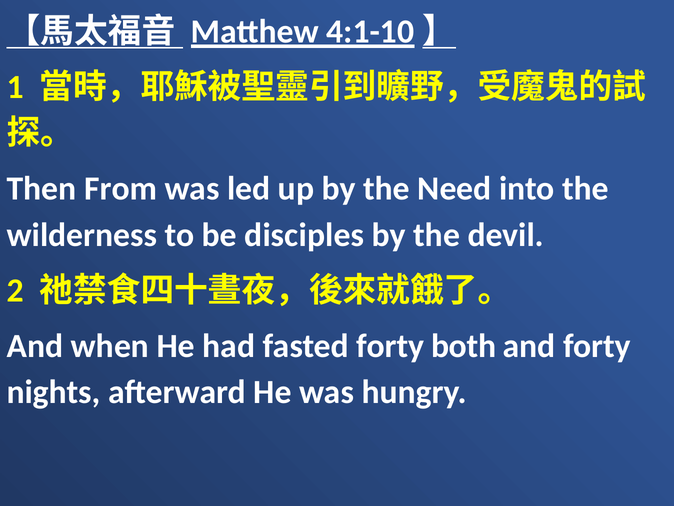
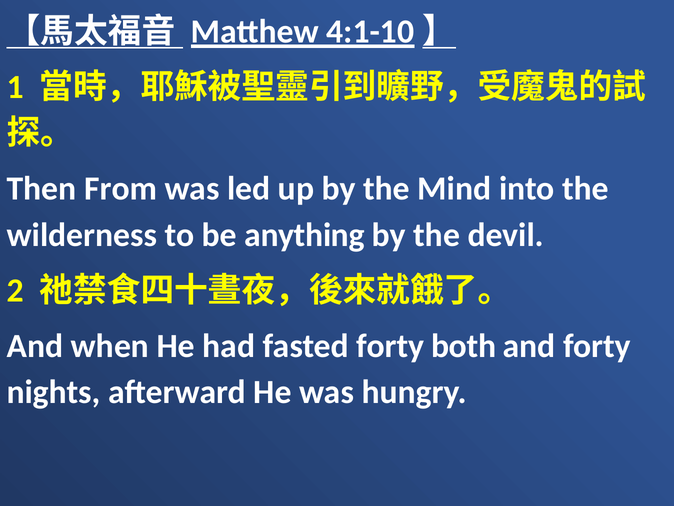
Need: Need -> Mind (454, 189)
disciples: disciples -> anything (304, 235)
